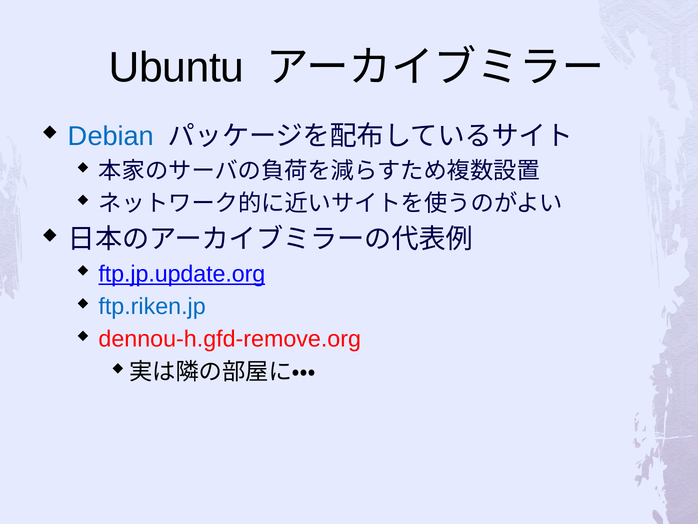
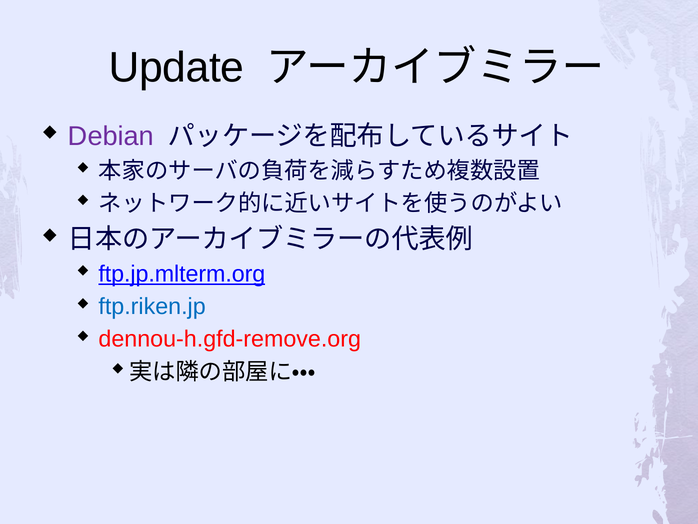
Ubuntu: Ubuntu -> Update (176, 68)
Debian colour: blue -> purple (111, 136)
ftp.jp.update.org: ftp.jp.update.org -> ftp.jp.mlterm.org (182, 274)
